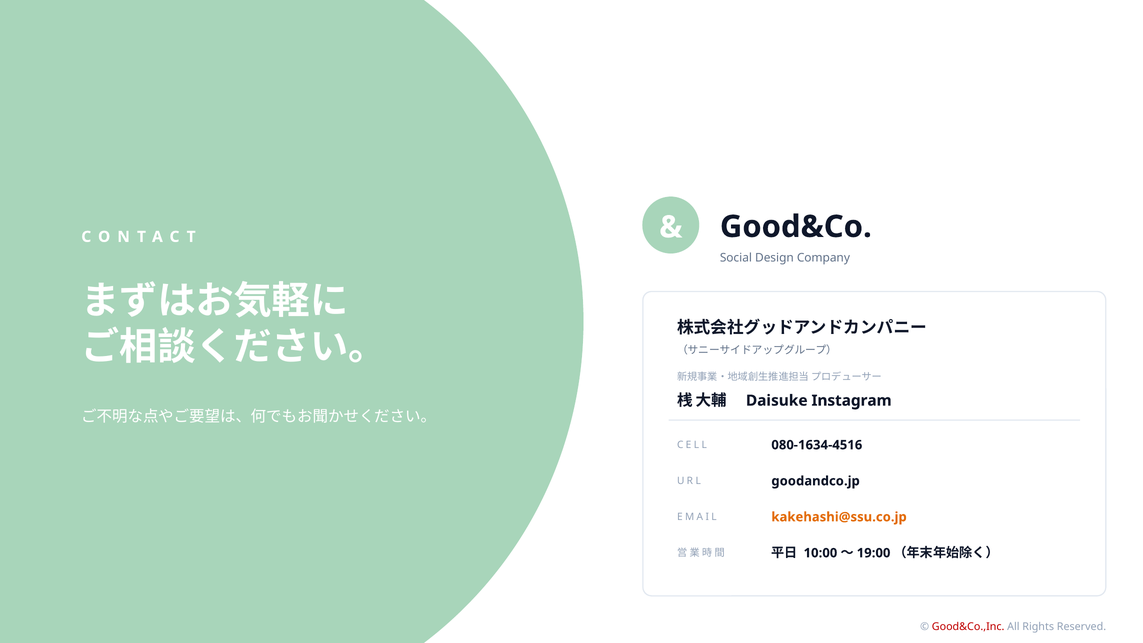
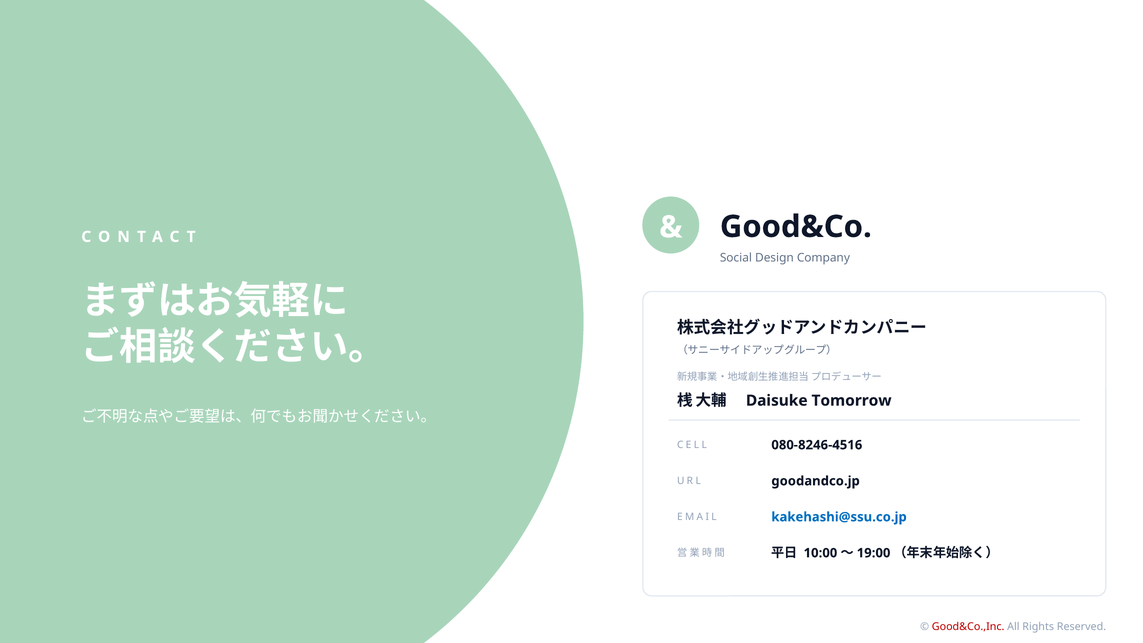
Instagram: Instagram -> Tomorrow (852, 401)
080-1634-4516: 080-1634-4516 -> 080-8246-4516 (817, 445)
kakehashi@ssu.co.jp colour: orange -> blue (839, 517)
